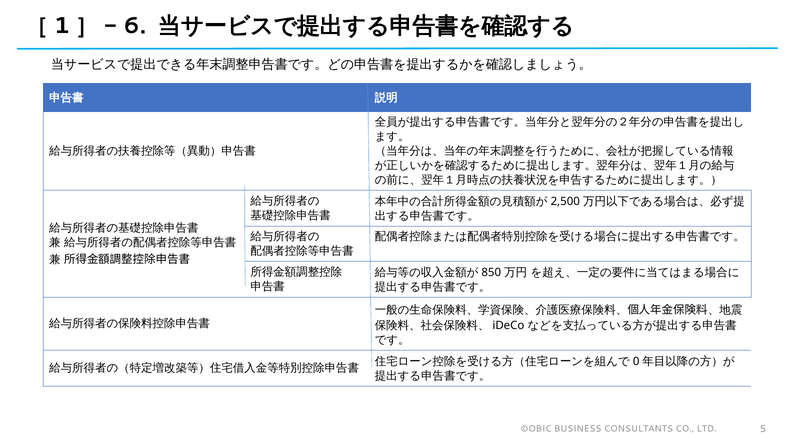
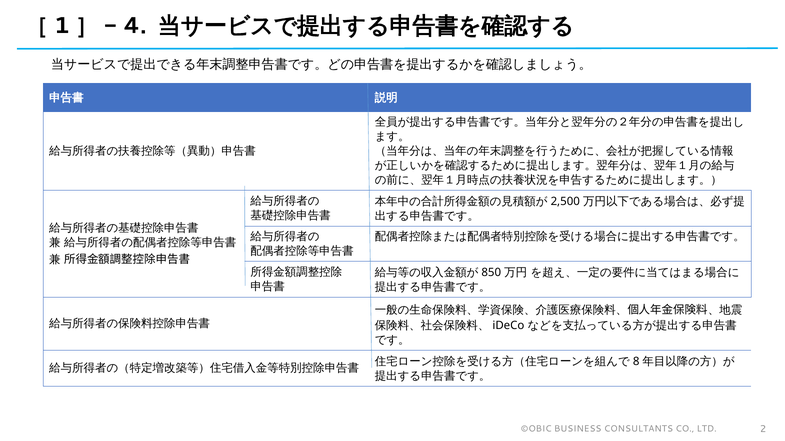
6: 6 -> 4 (135, 26)
0: 0 -> 8 (636, 362)
5: 5 -> 2 (763, 429)
